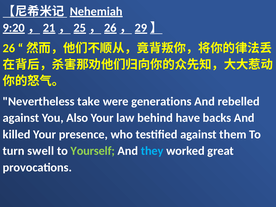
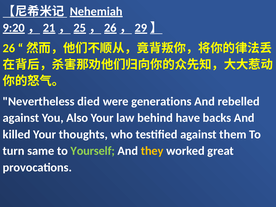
take: take -> died (89, 101)
presence: presence -> thoughts (83, 134)
swell: swell -> same (41, 151)
they colour: light blue -> yellow (152, 151)
